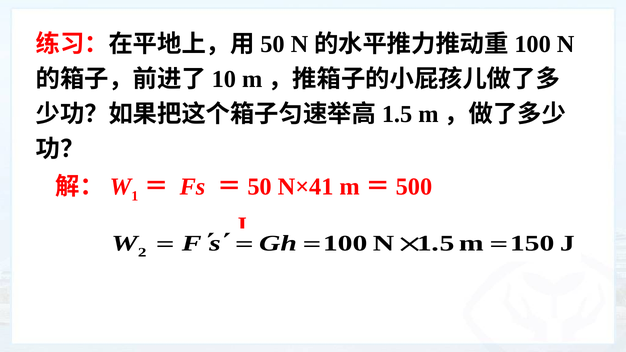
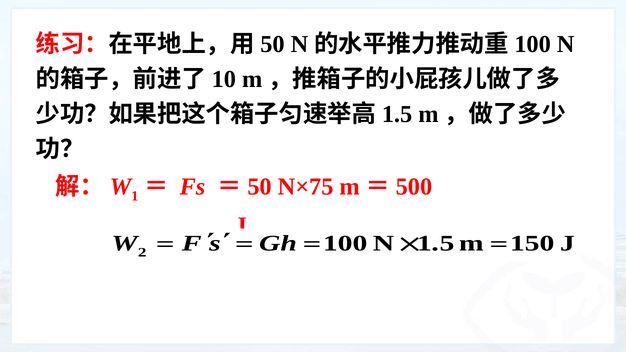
N×41: N×41 -> N×75 (306, 187)
